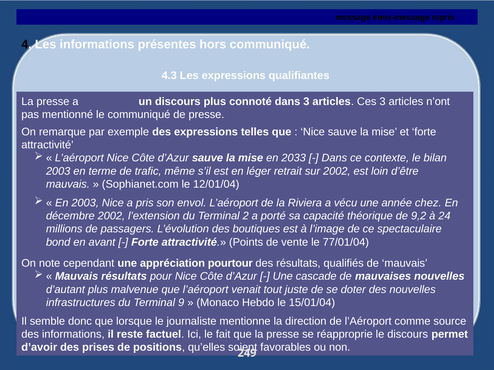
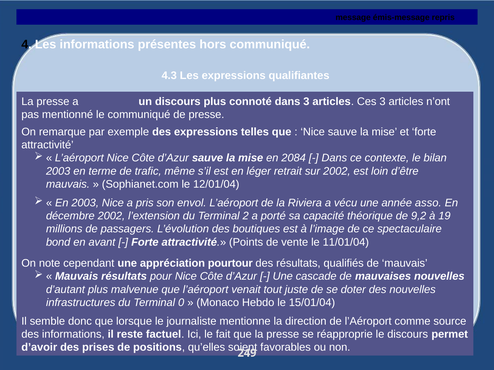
2033: 2033 -> 2084 (294, 158)
chez: chez -> asso (428, 203)
24: 24 -> 19 (444, 216)
77/01/04: 77/01/04 -> 11/01/04 (346, 243)
9: 9 -> 0 (181, 303)
